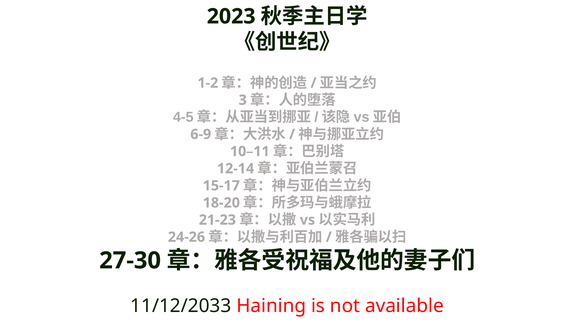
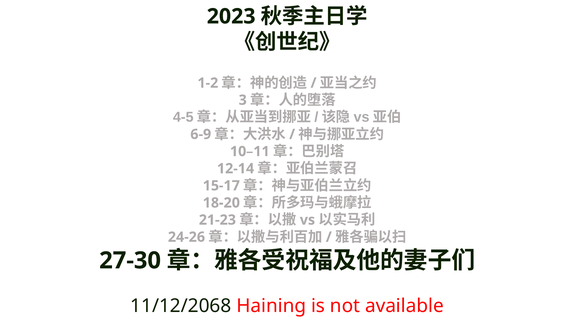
11/12/2033: 11/12/2033 -> 11/12/2068 (181, 305)
